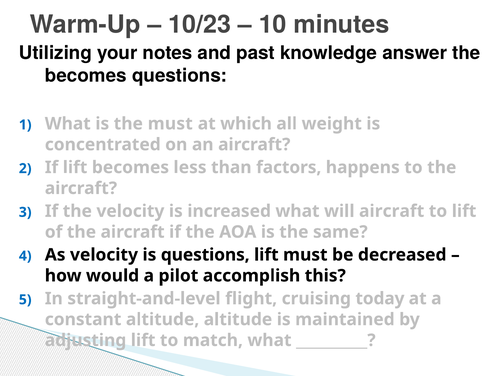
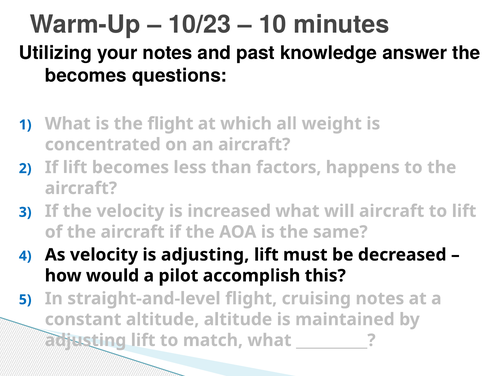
the must: must -> flight (170, 124)
is questions: questions -> adjusting (205, 255)
cruising today: today -> notes (380, 298)
